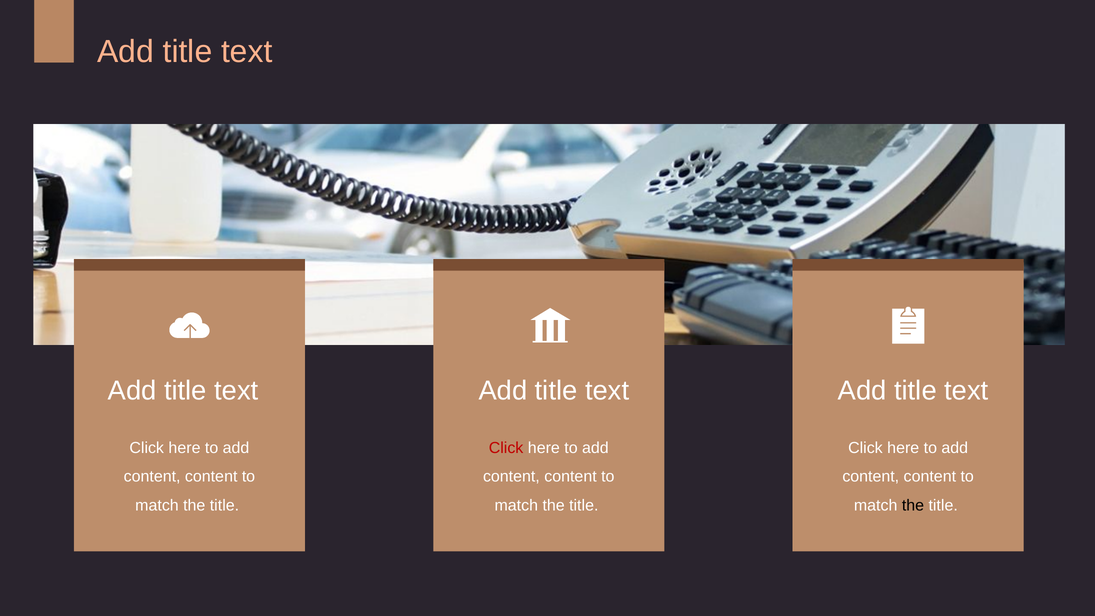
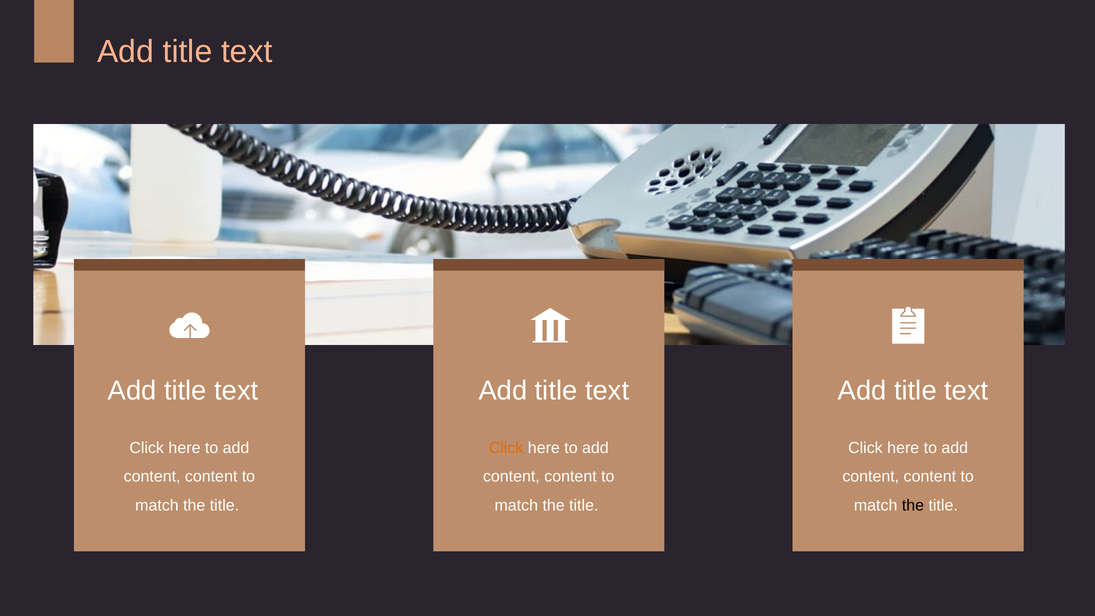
Click colour: red -> orange (506, 448)
